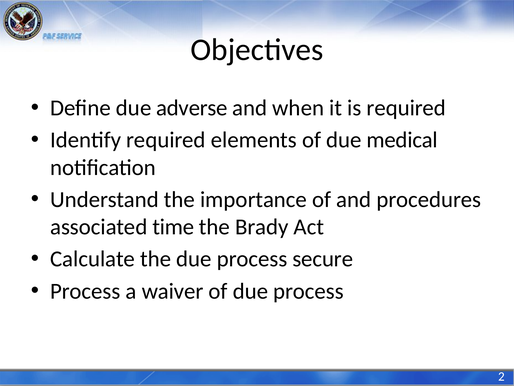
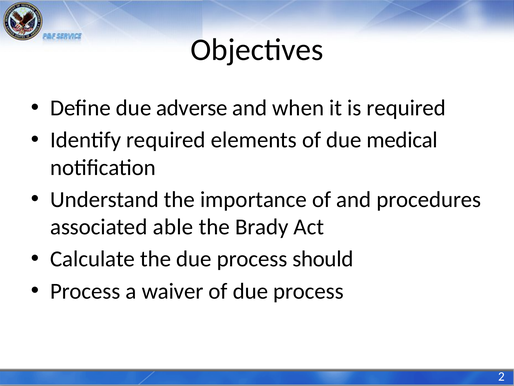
time: time -> able (173, 227)
secure: secure -> should (323, 259)
